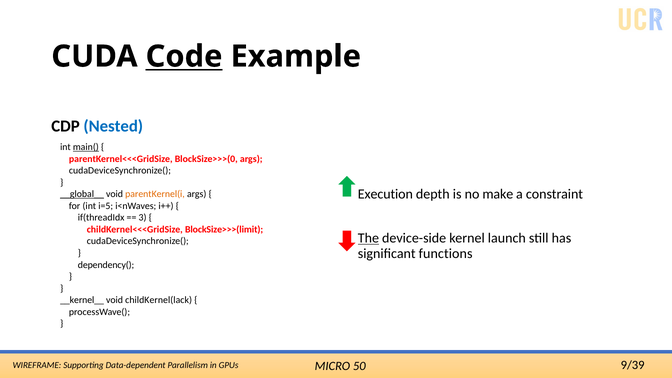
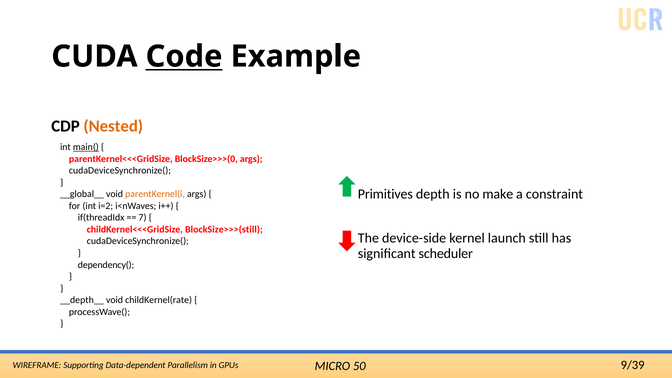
Nested colour: blue -> orange (113, 126)
Execution: Execution -> Primitives (385, 194)
__global__ underline: present -> none (82, 194)
i=5: i=5 -> i=2 (106, 206)
3: 3 -> 7 (143, 218)
BlockSize>>>(limit: BlockSize>>>(limit -> BlockSize>>>(still (224, 229)
The underline: present -> none (368, 238)
functions: functions -> scheduler (446, 253)
__kernel__: __kernel__ -> __depth__ (82, 300)
childKernel(lack: childKernel(lack -> childKernel(rate (159, 300)
